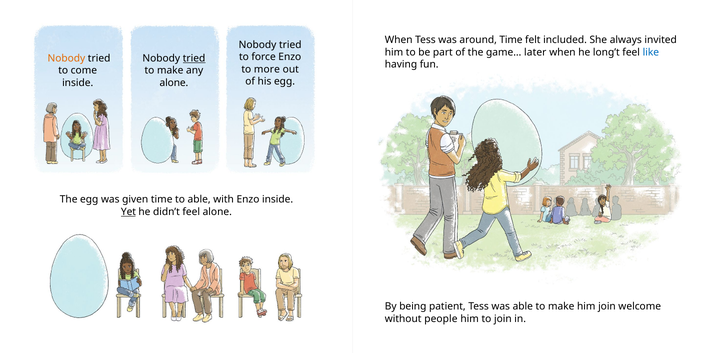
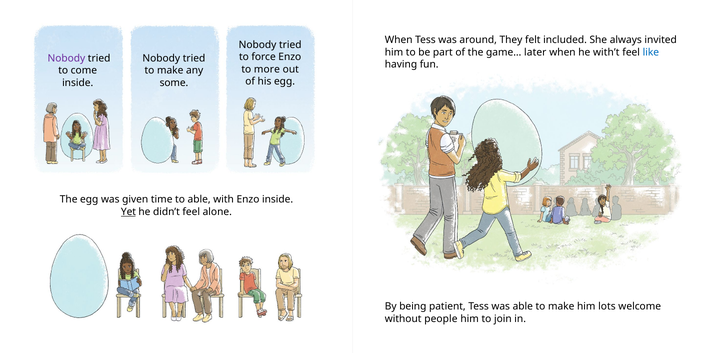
around Time: Time -> They (511, 40)
long’t: long’t -> with’t (606, 52)
Nobody colour: orange -> purple (66, 58)
tried underline: present -> none (194, 58)
alone: alone -> some (174, 83)
him join: join -> lots (607, 306)
